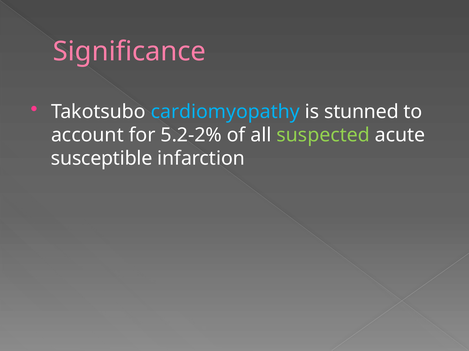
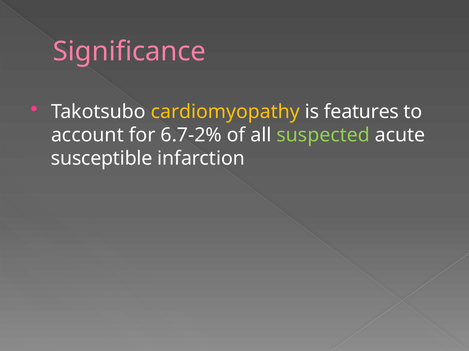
cardiomyopathy colour: light blue -> yellow (225, 112)
stunned: stunned -> features (361, 112)
5.2-2%: 5.2-2% -> 6.7-2% (191, 135)
